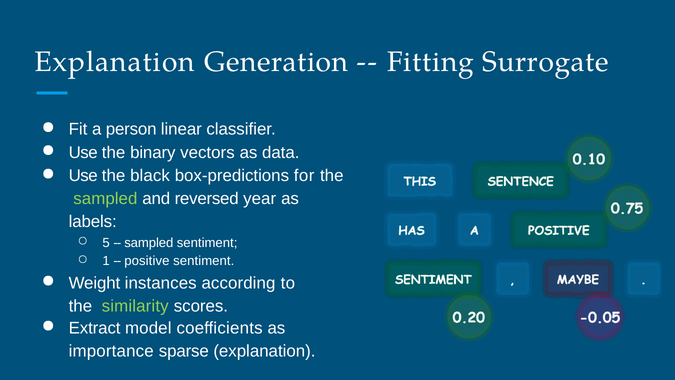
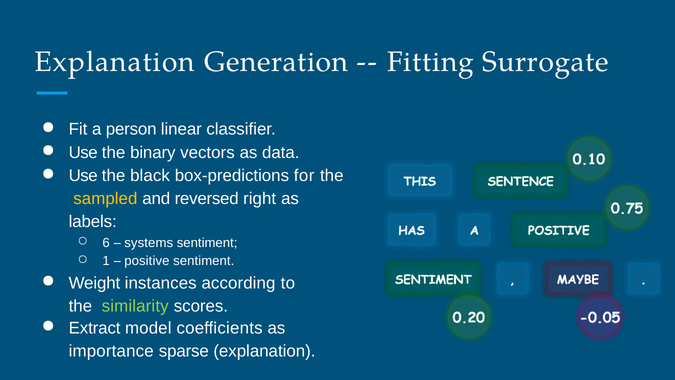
sampled colour: light green -> yellow (105, 199)
year: year -> right (260, 199)
5: 5 -> 6 (106, 243)
sampled: sampled -> systems (149, 243)
